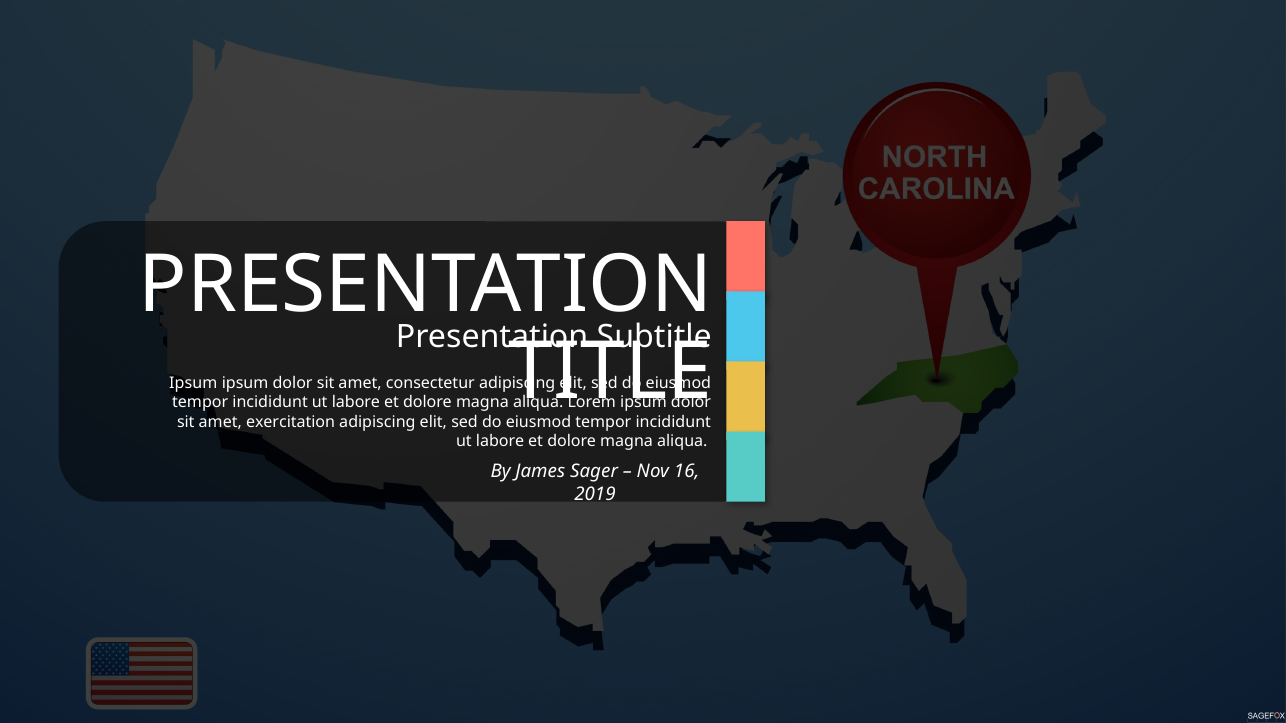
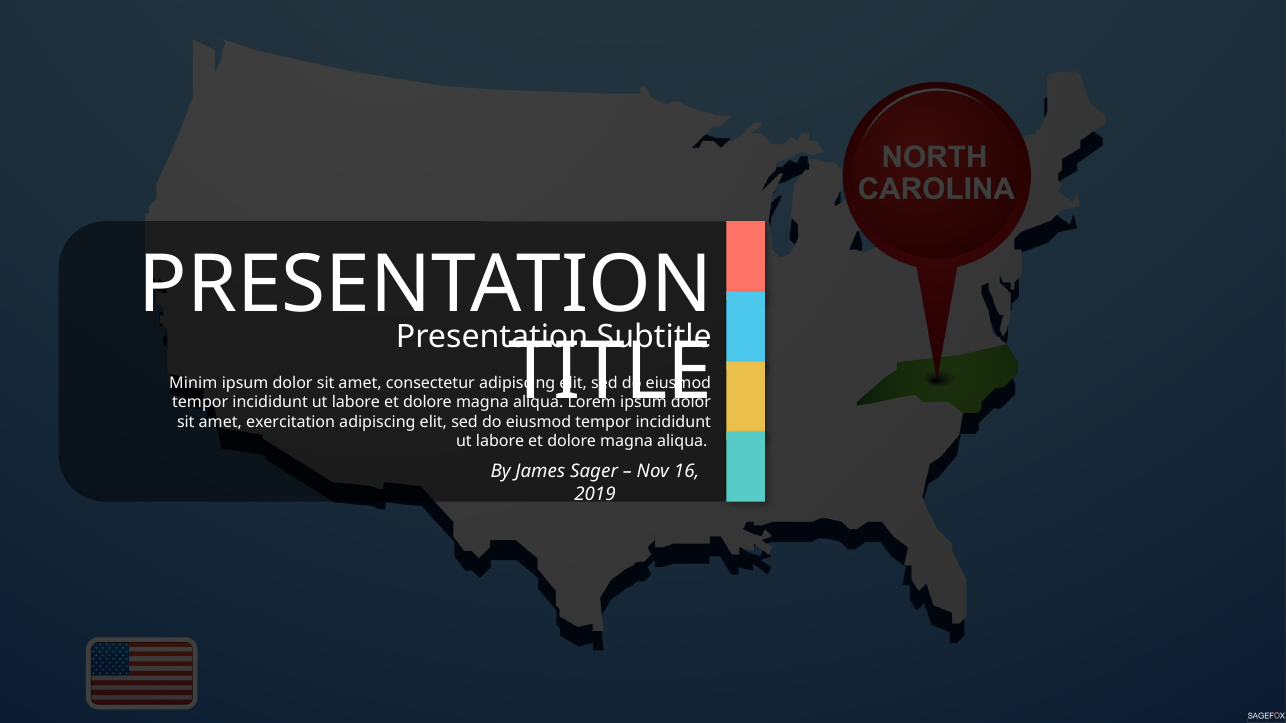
Ipsum: Ipsum -> Minim (193, 383)
